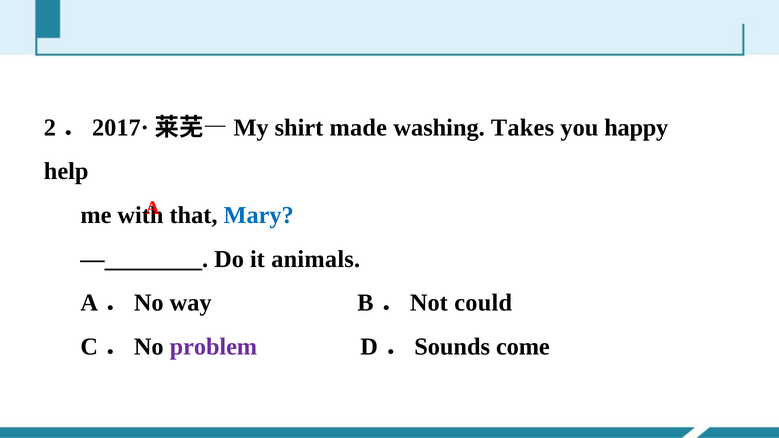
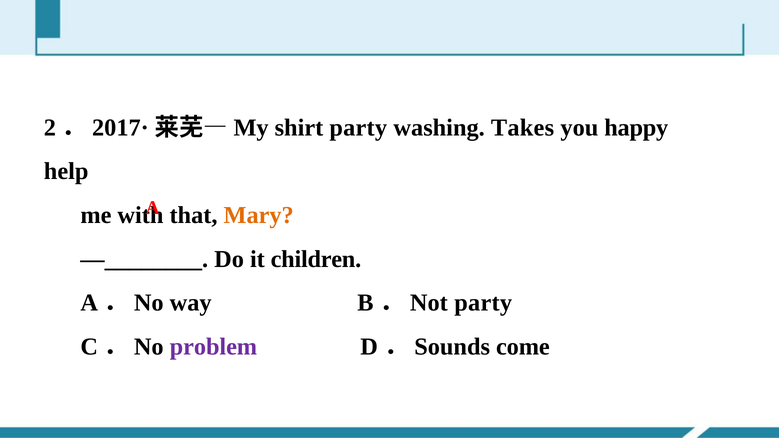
shirt made: made -> party (358, 128)
Mary colour: blue -> orange (259, 215)
animals: animals -> children (316, 259)
could: could -> party (483, 303)
